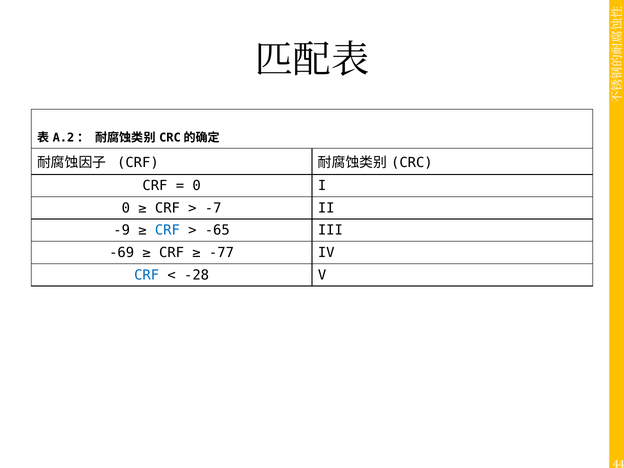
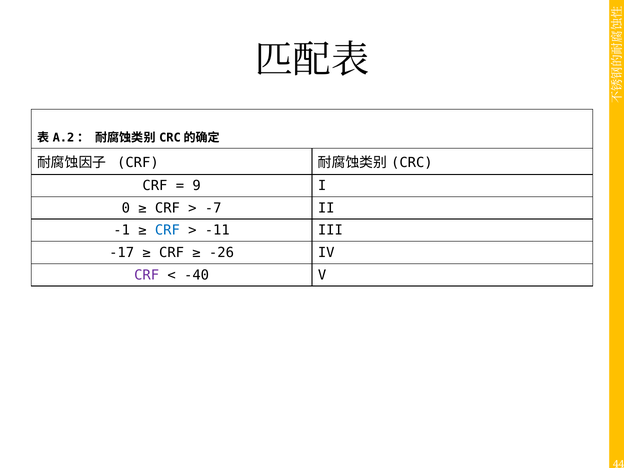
0: 0 -> 9 (197, 186)
-9: -9 -> -1 (122, 230)
-65: -65 -> -11 (217, 230)
-69: -69 -> -17 (122, 253)
-77: -77 -> -26 (221, 253)
CRF colour: blue -> purple (147, 275)
-28: -28 -> -40 (197, 275)
